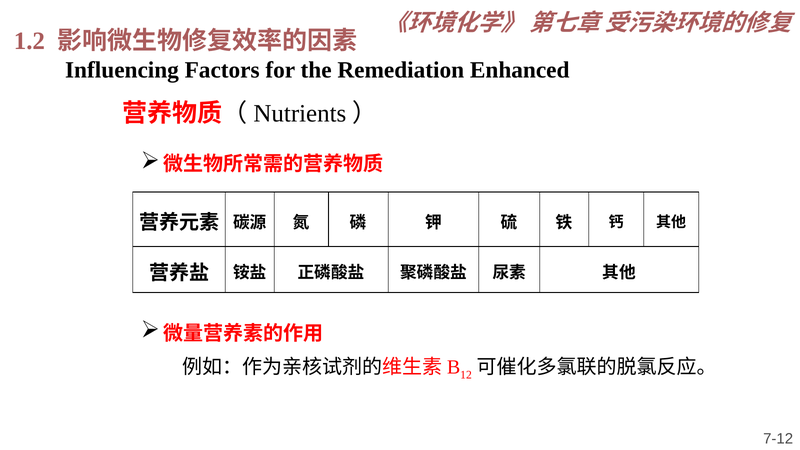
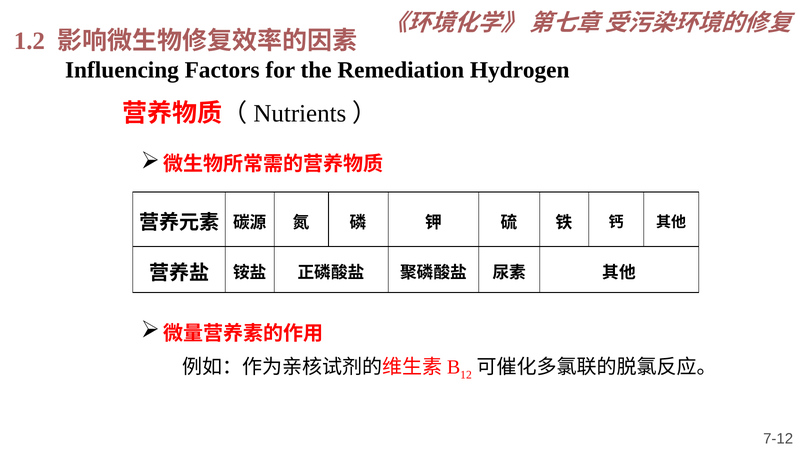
Enhanced: Enhanced -> Hydrogen (520, 70)
